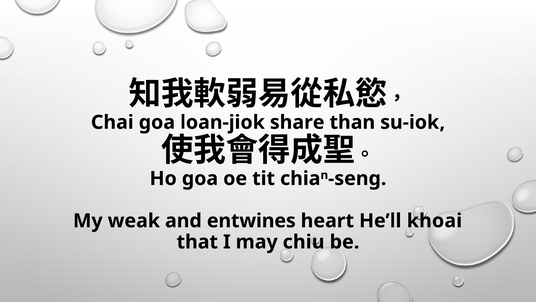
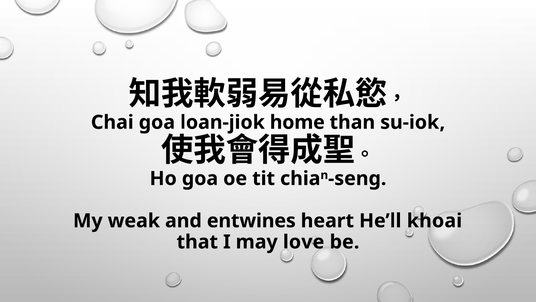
share: share -> home (297, 122)
chiu: chiu -> love (304, 242)
